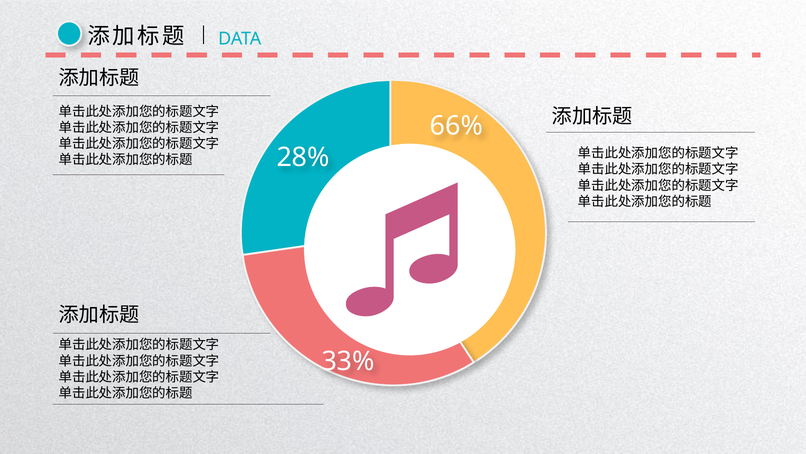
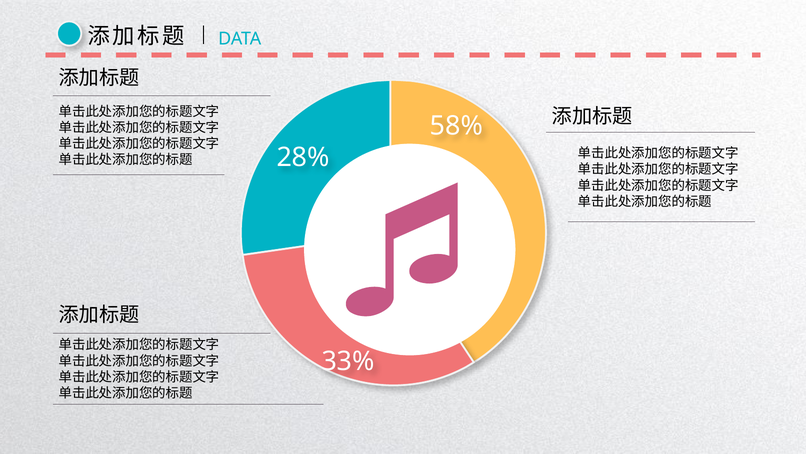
66%: 66% -> 58% (456, 126)
